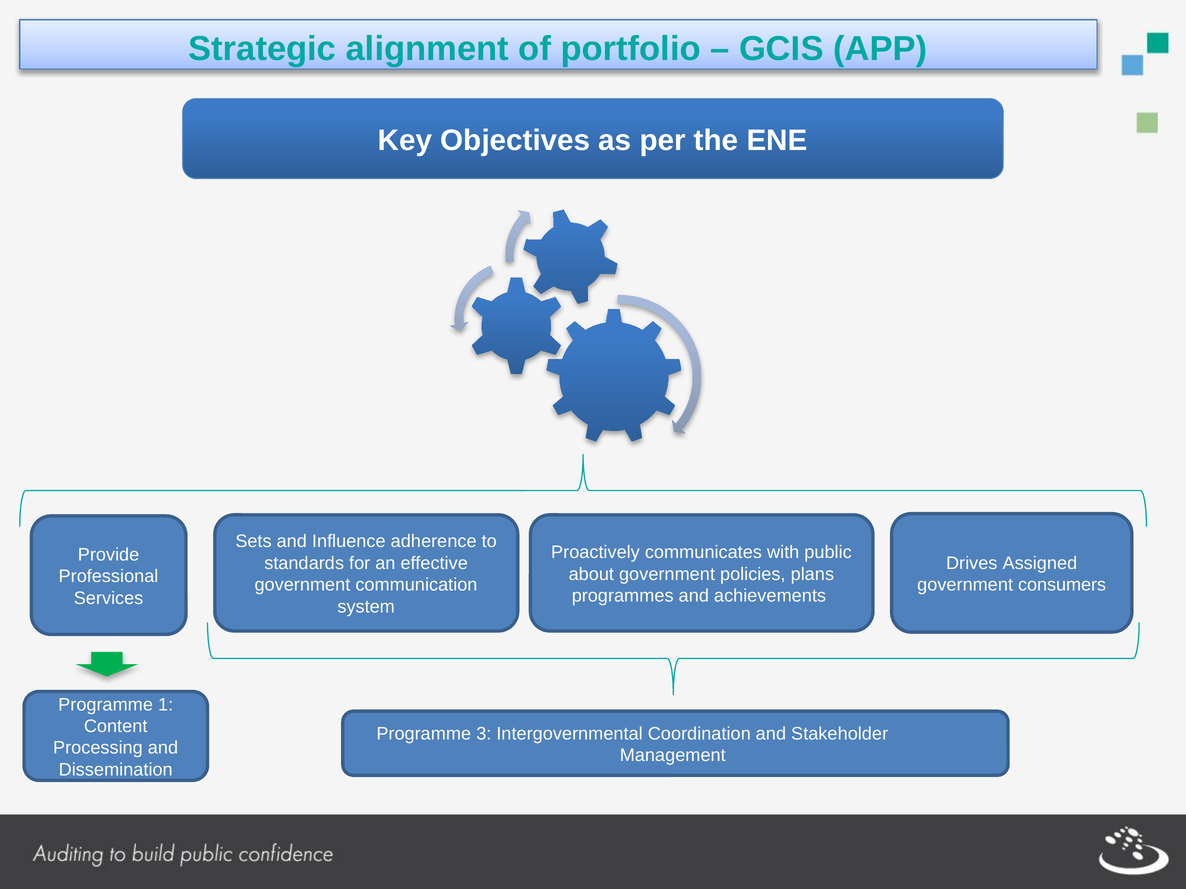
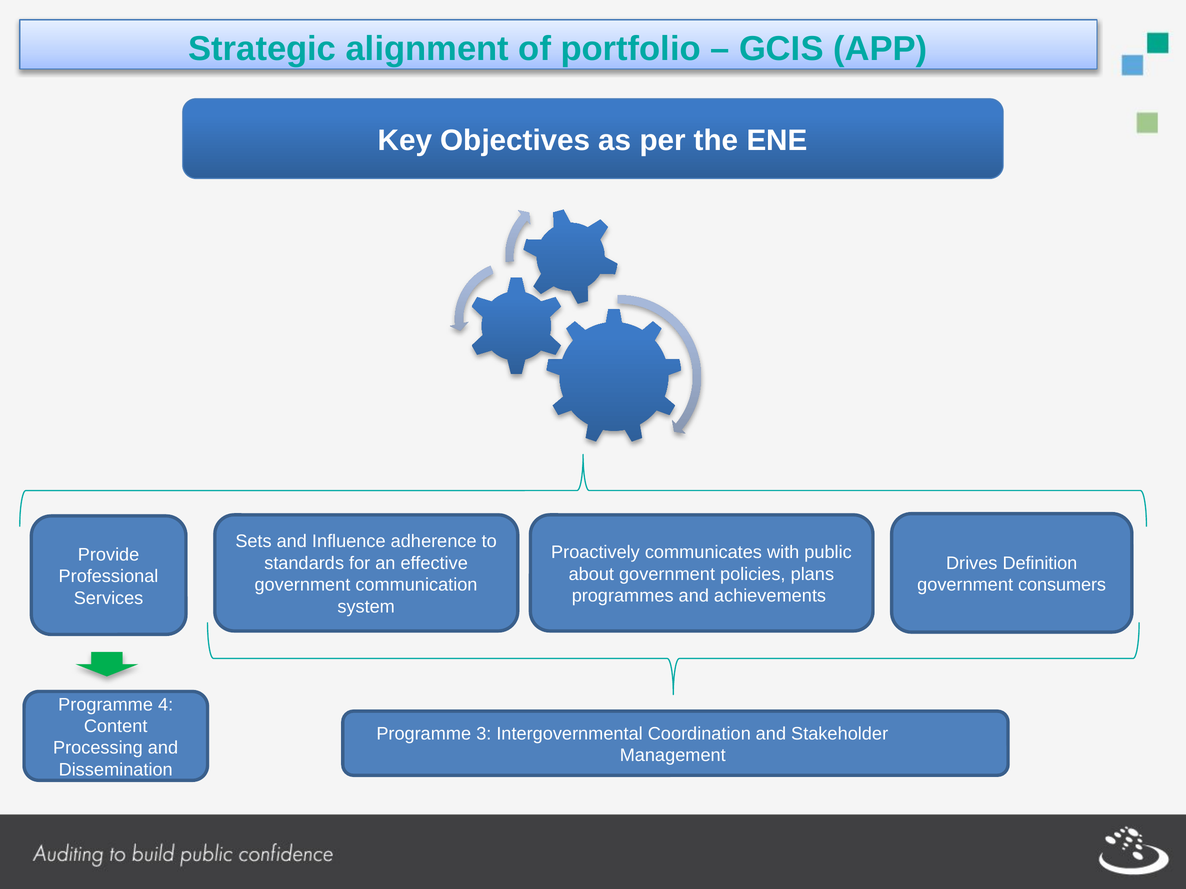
Assigned: Assigned -> Definition (1040, 564)
1: 1 -> 4 (166, 705)
